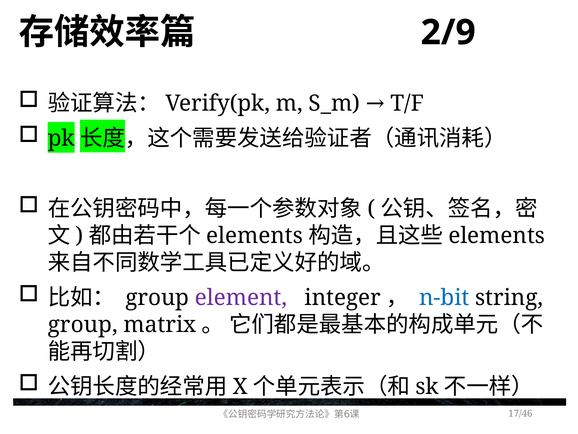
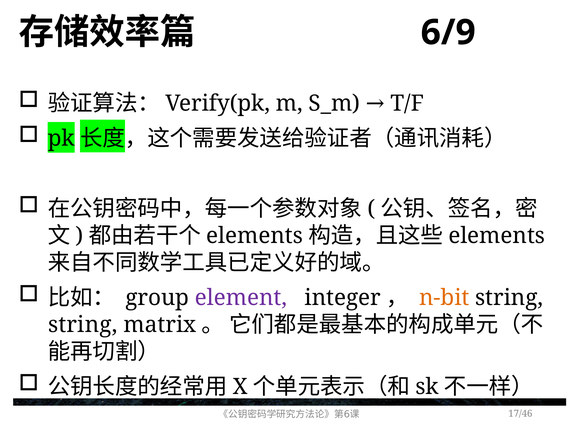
2/9: 2/9 -> 6/9 (448, 32)
n-bit colour: blue -> orange (444, 297)
group: group -> string (83, 324)
